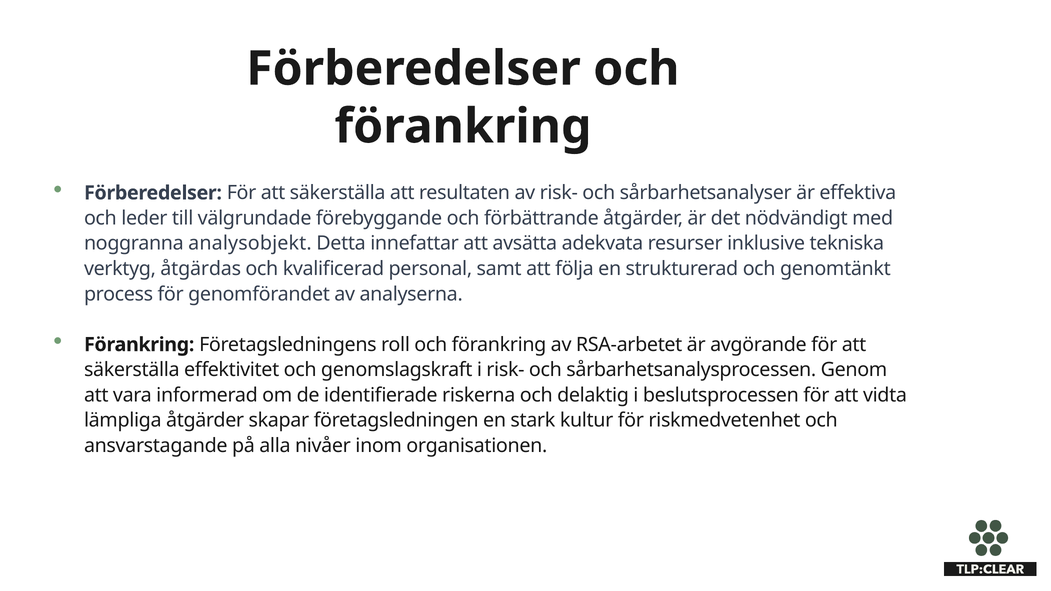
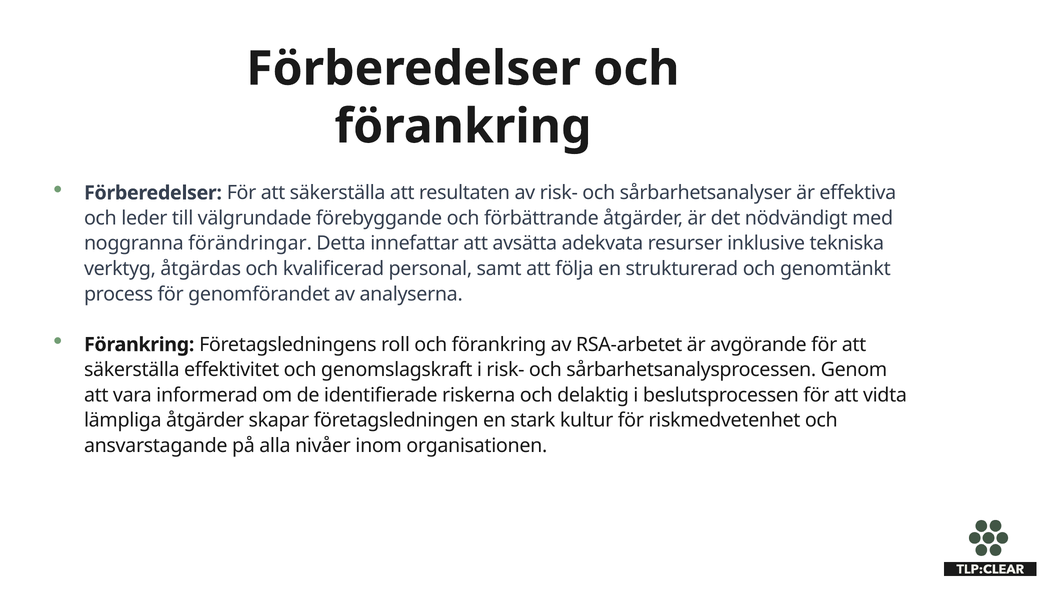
analysobjekt: analysobjekt -> förändringar (250, 244)
